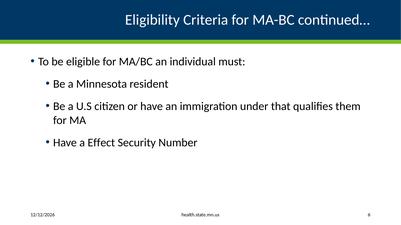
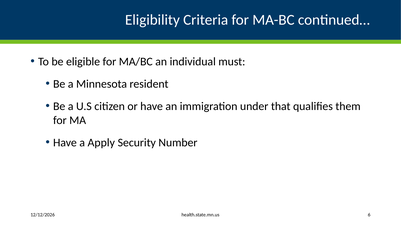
Effect: Effect -> Apply (101, 143)
